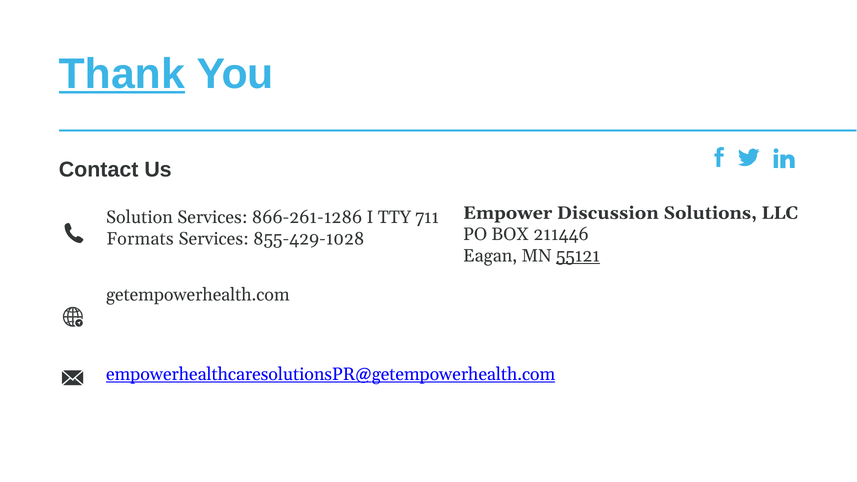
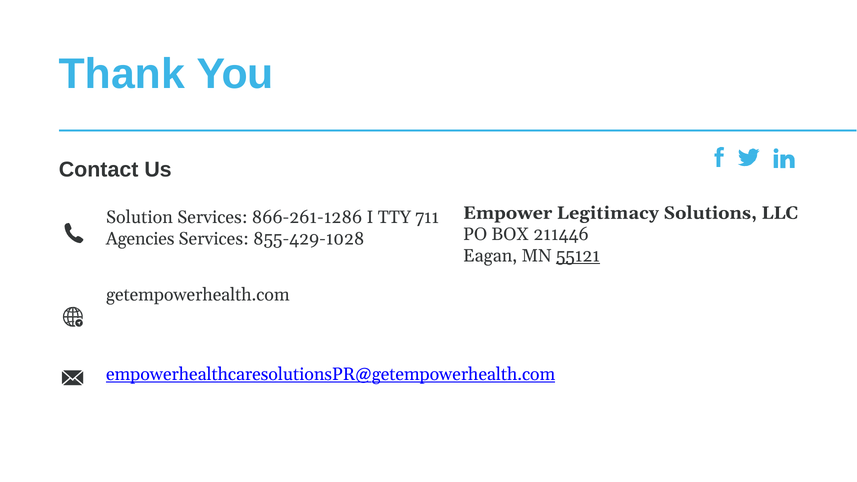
Thank underline: present -> none (122, 74)
Discussion: Discussion -> Legitimacy (608, 213)
Formats: Formats -> Agencies (140, 239)
